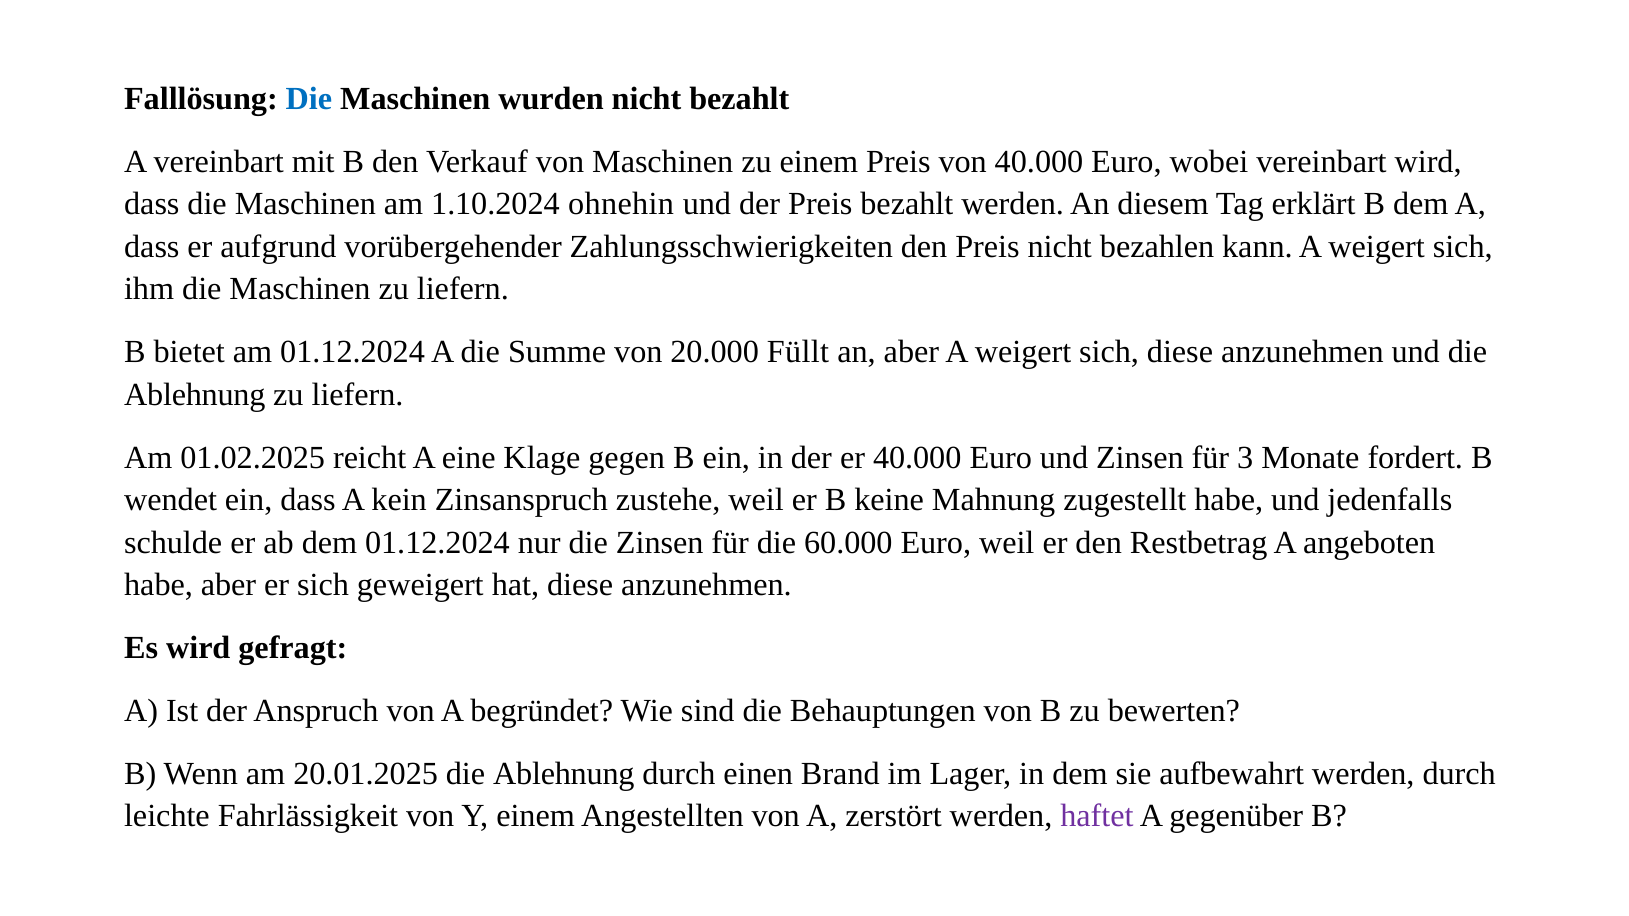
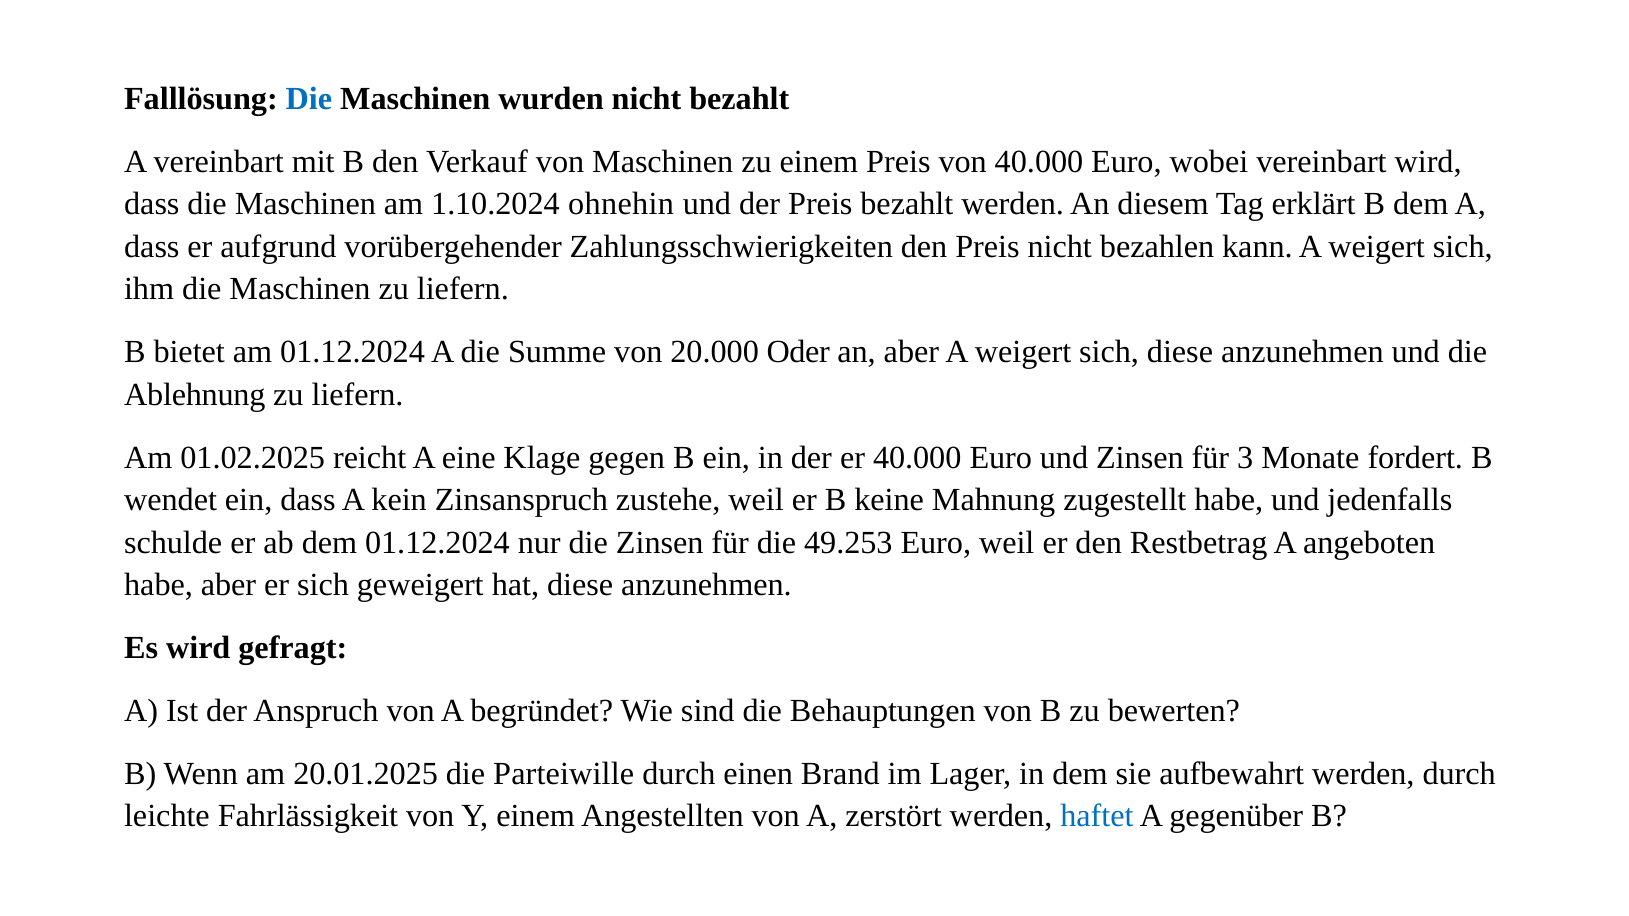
Füllt: Füllt -> Oder (798, 352)
60.000: 60.000 -> 49.253 (848, 543)
20.01.2025 die Ablehnung: Ablehnung -> Parteiwille (564, 774)
haftet colour: purple -> blue (1097, 816)
